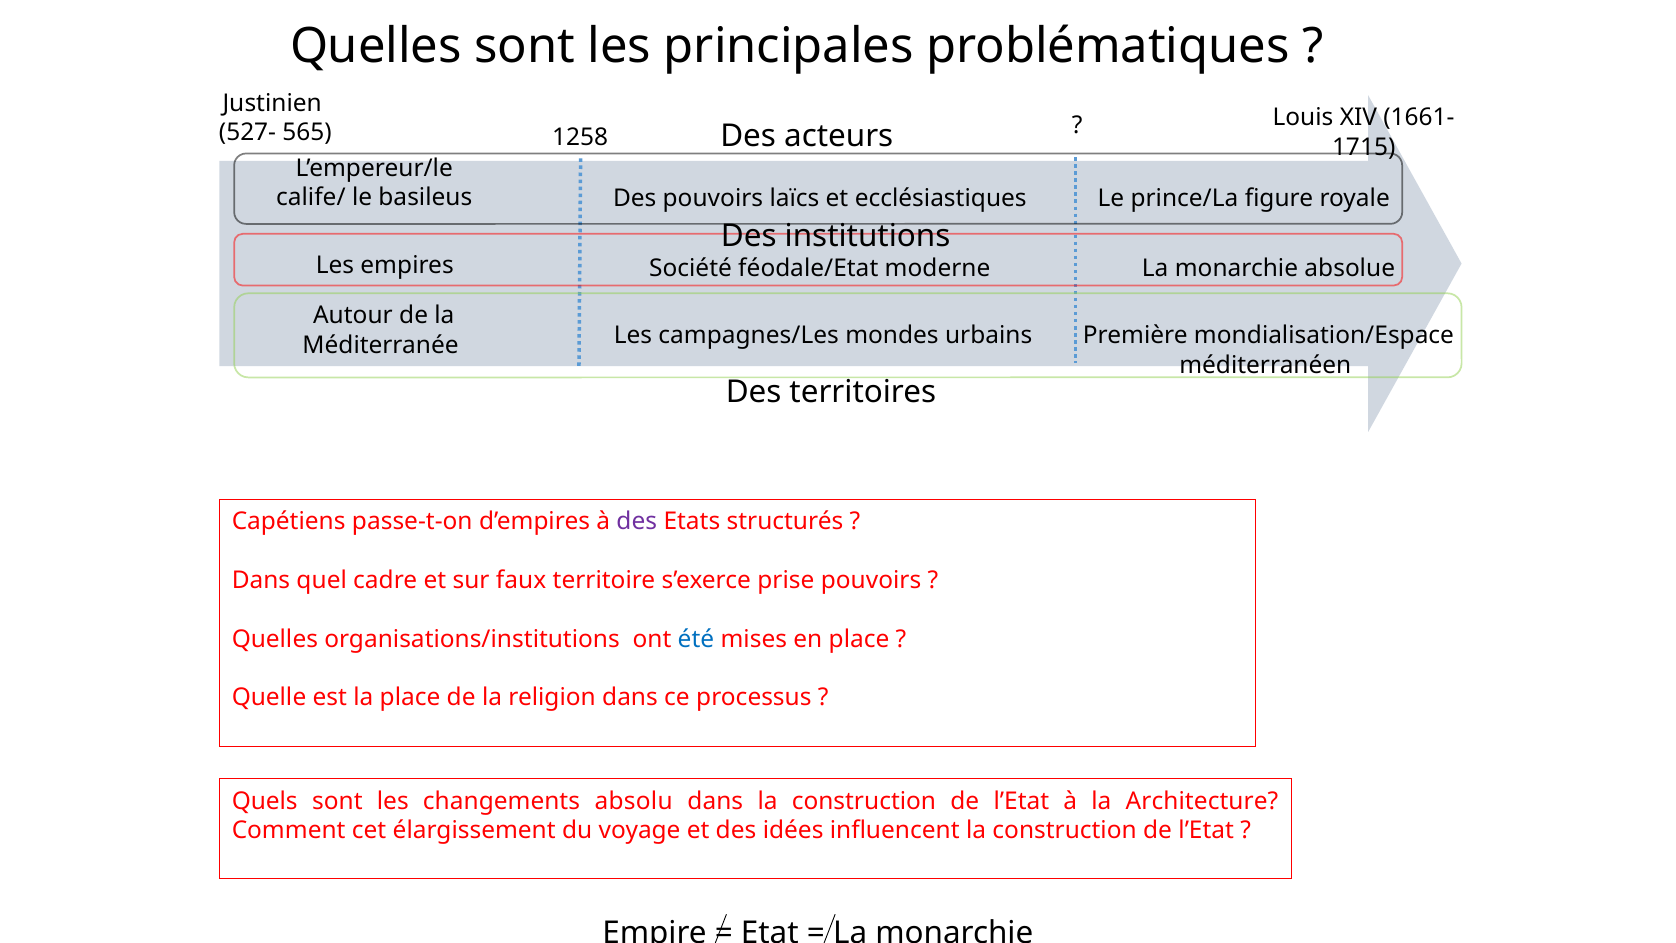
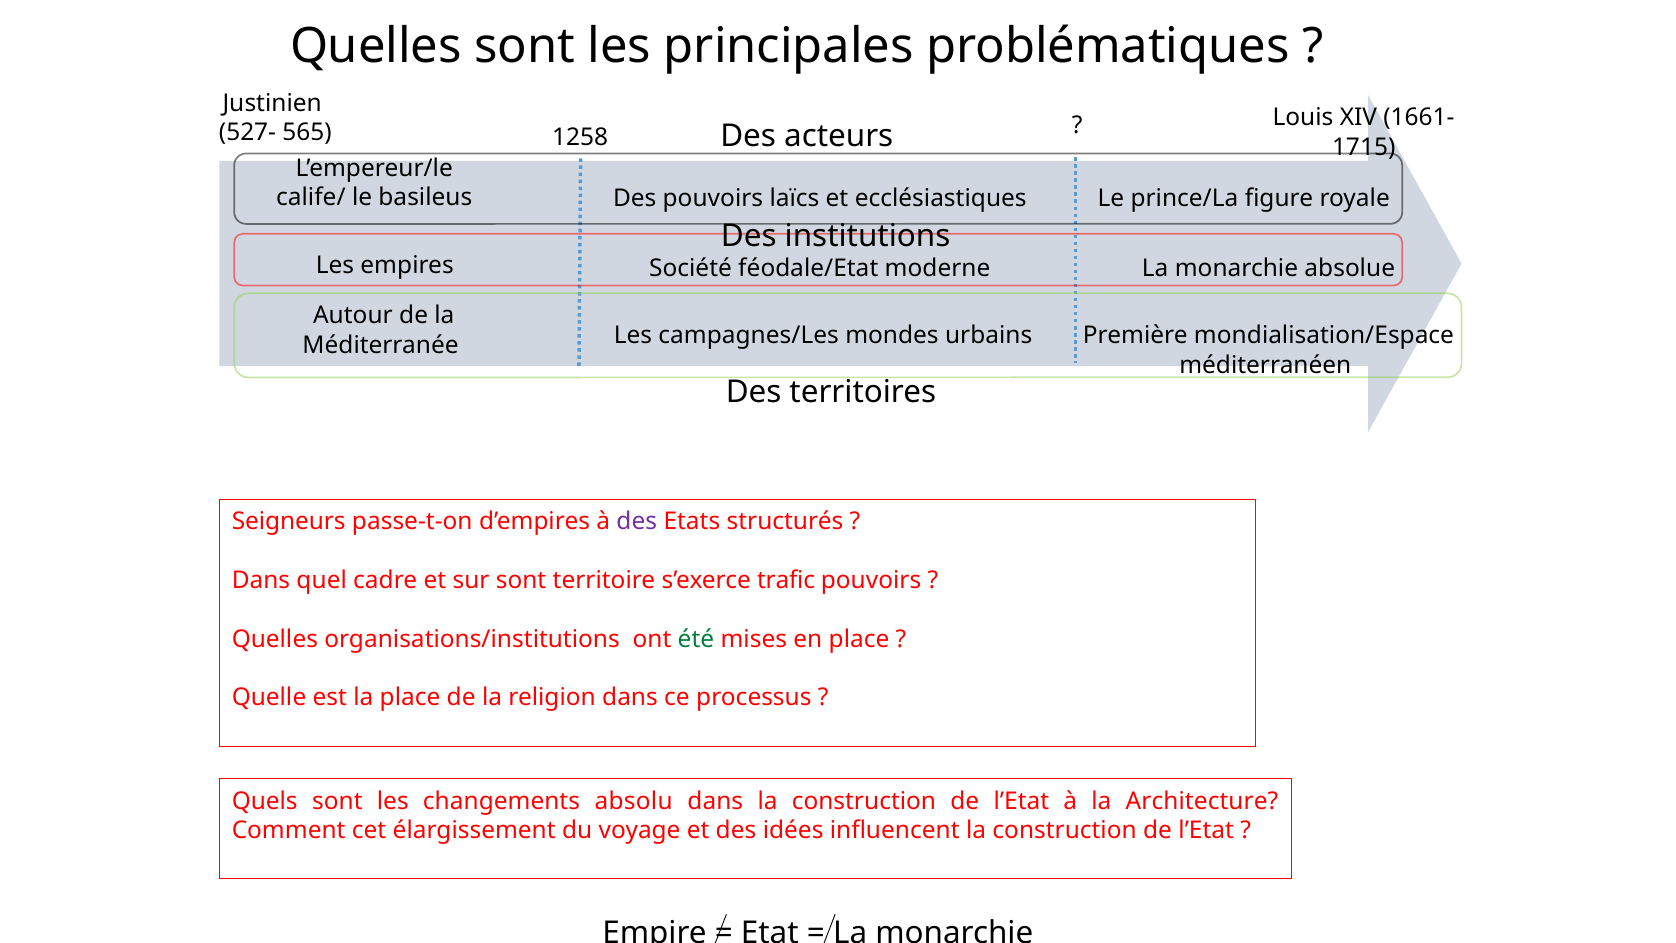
Capétiens: Capétiens -> Seigneurs (289, 521)
sur faux: faux -> sont (521, 580)
prise: prise -> trafic (786, 580)
été colour: blue -> green (696, 639)
